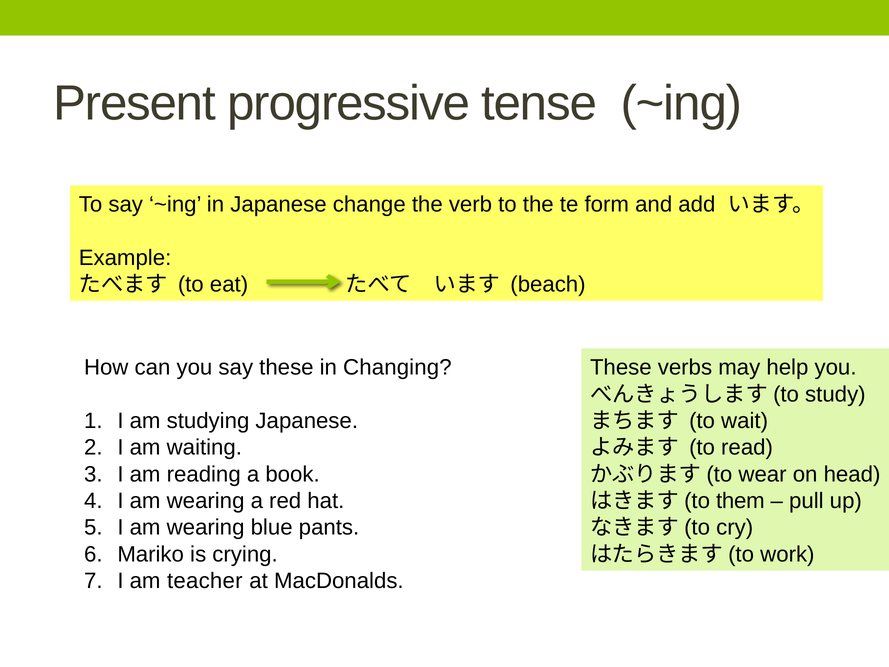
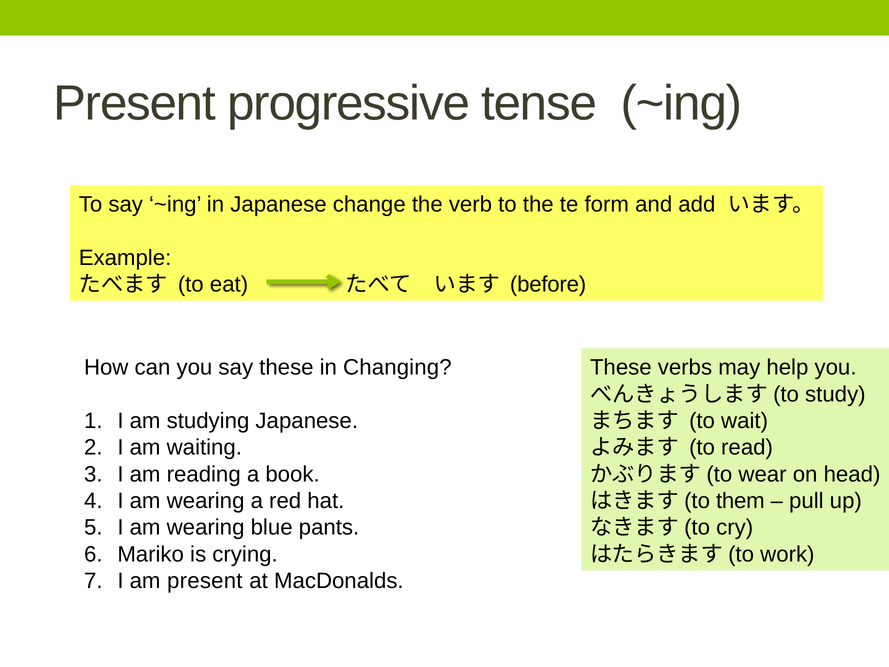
beach: beach -> before (548, 284)
am teacher: teacher -> present (205, 581)
